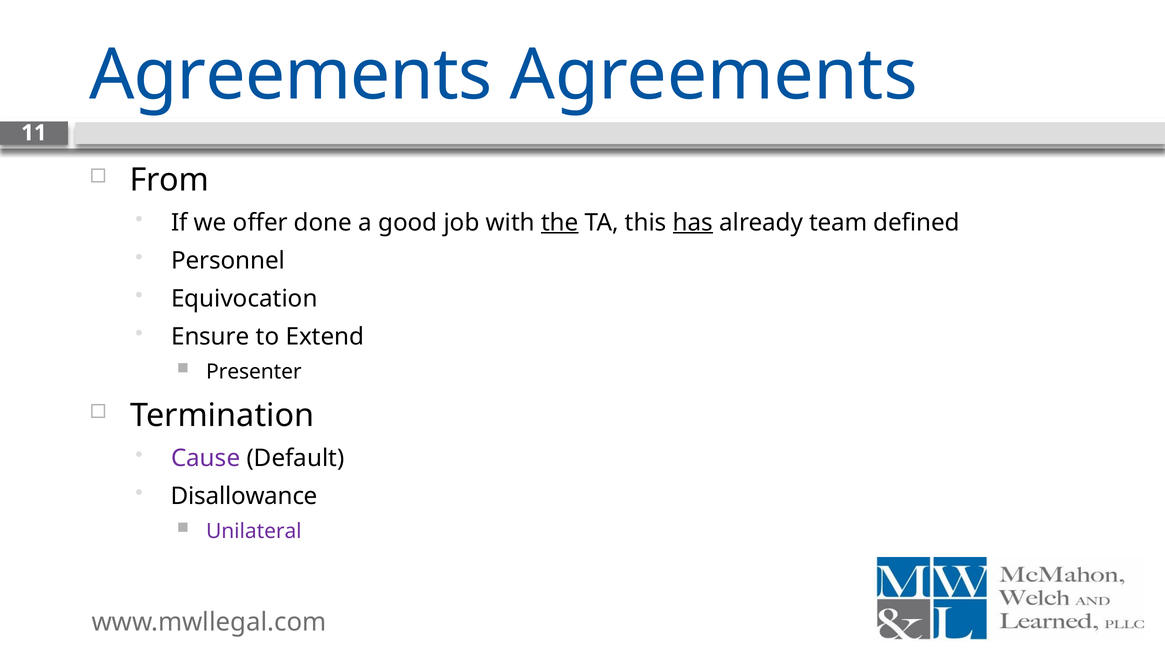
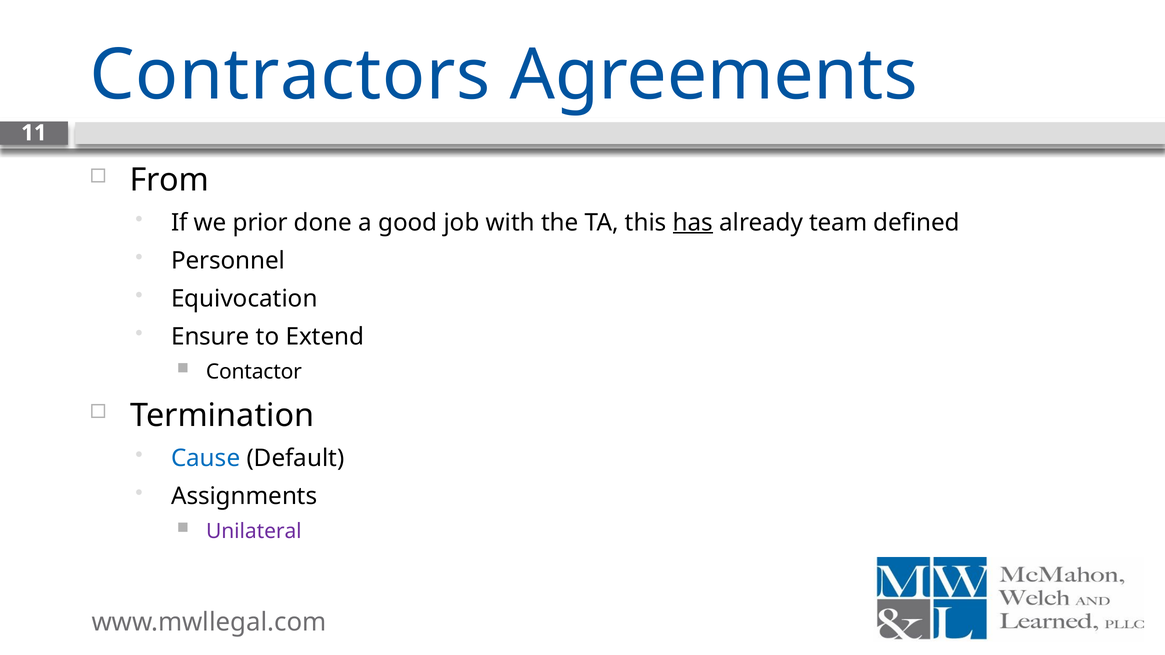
Agreements: Agreements -> Contractors (290, 75)
offer: offer -> prior (260, 223)
the underline: present -> none (560, 223)
Presenter: Presenter -> Contactor (254, 372)
Cause colour: purple -> blue (206, 458)
Disallowance: Disallowance -> Assignments (244, 496)
